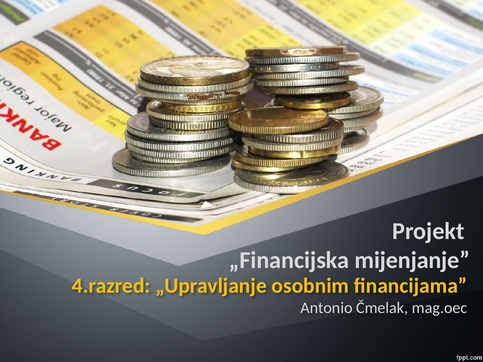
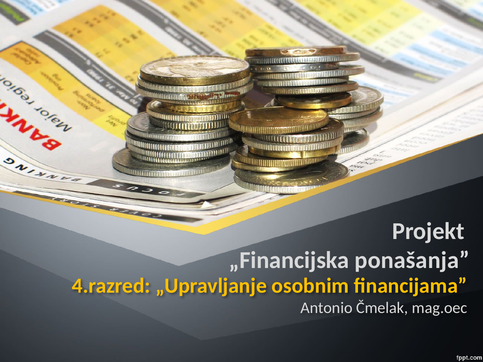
mijenjanje: mijenjanje -> ponašanja (412, 260)
